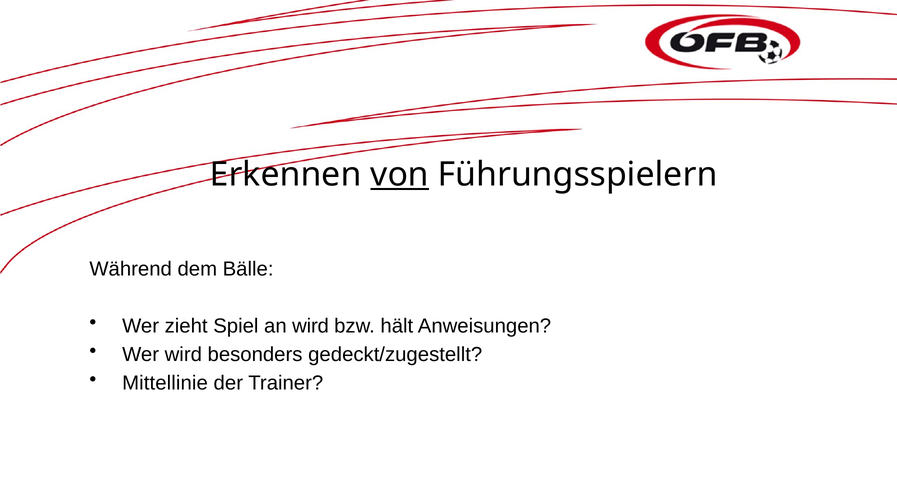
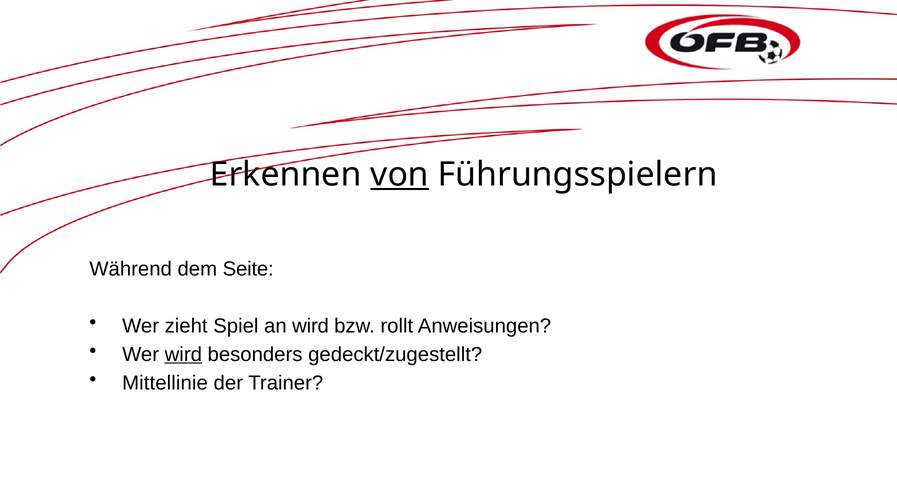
Bälle: Bälle -> Seite (248, 269)
hält: hält -> rollt (397, 326)
wird underline: none -> present (183, 355)
